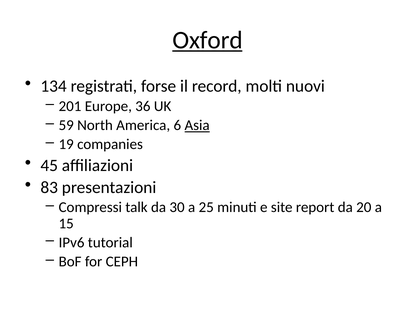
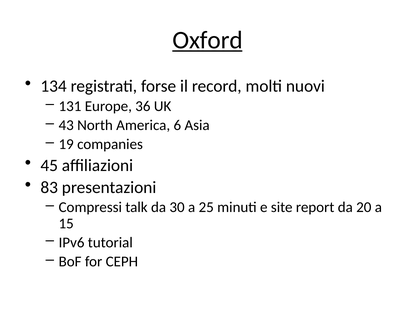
201: 201 -> 131 (70, 106)
59: 59 -> 43 (66, 125)
Asia underline: present -> none (197, 125)
